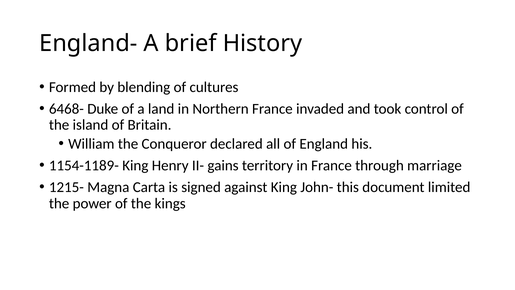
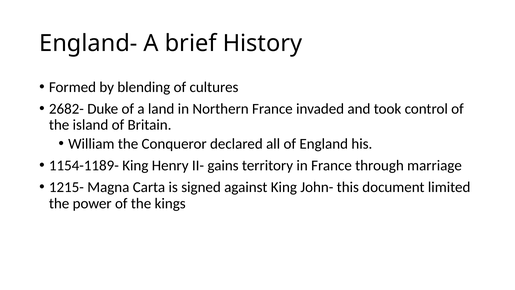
6468-: 6468- -> 2682- (66, 109)
